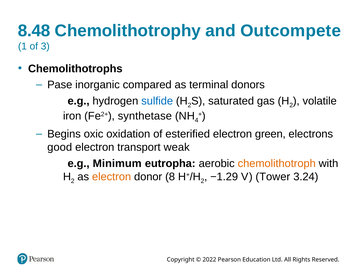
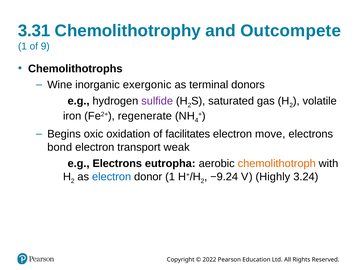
8.48: 8.48 -> 3.31 (34, 31)
3: 3 -> 9 (45, 46)
Pase: Pase -> Wine (60, 85)
compared: compared -> exergonic (147, 85)
sulfide colour: blue -> purple (157, 101)
synthetase: synthetase -> regenerate (145, 116)
esterified: esterified -> facilitates (188, 134)
green: green -> move (270, 134)
good: good -> bond (60, 147)
Minimum: Minimum -> Electrons (117, 163)
electron colour: orange -> blue (112, 177)
donor 8: 8 -> 1 (170, 177)
−1.29: −1.29 -> −9.24 (224, 177)
Tower: Tower -> Highly (273, 177)
